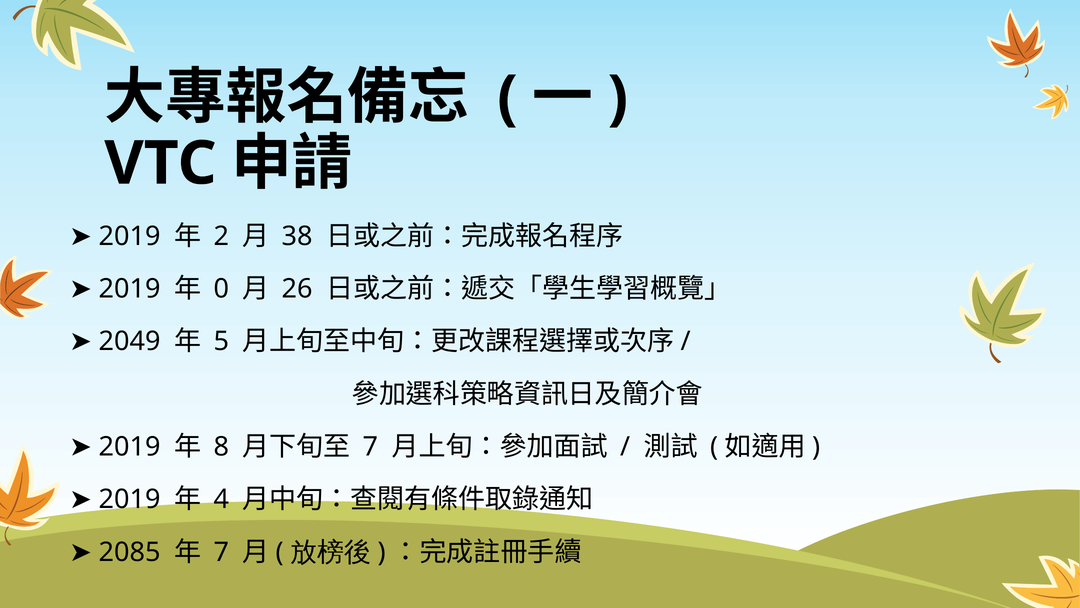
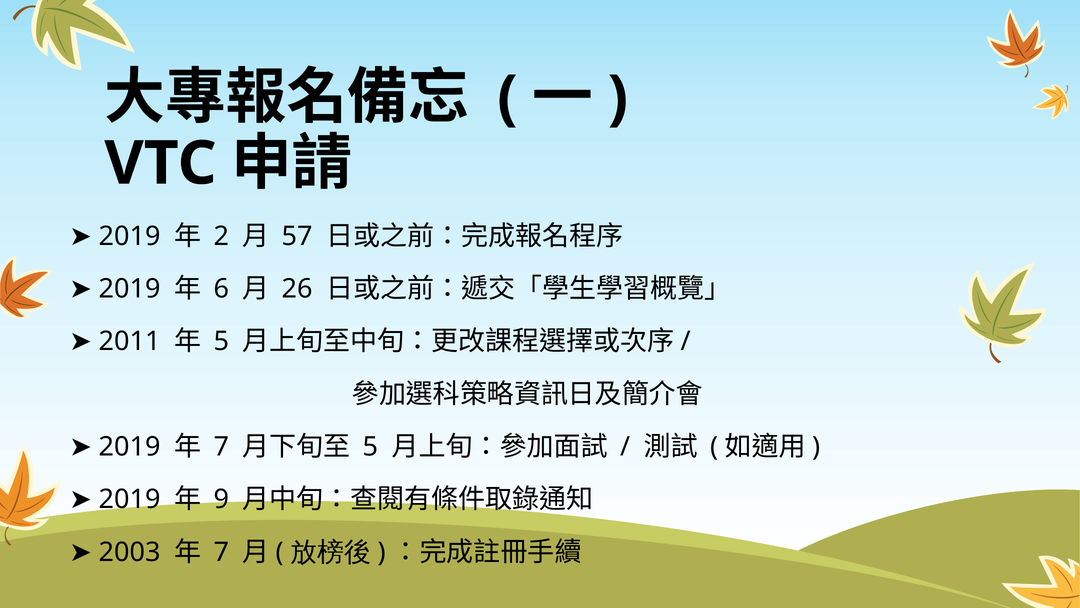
38: 38 -> 57 (297, 236)
0: 0 -> 6 (221, 289)
2049: 2049 -> 2011 (130, 341)
8: 8 -> 7 (221, 447)
7: 7 -> 5 (371, 447)
4: 4 -> 9 (221, 499)
2085: 2085 -> 2003 (130, 552)
